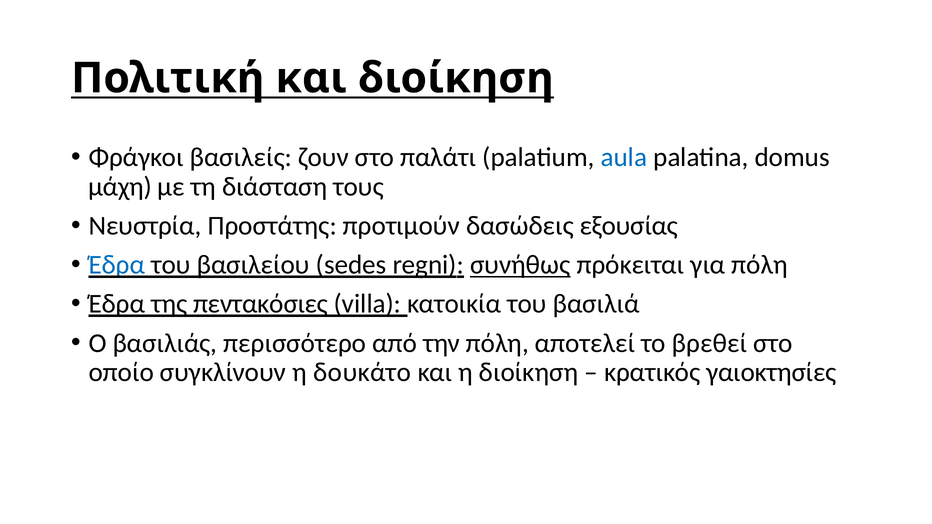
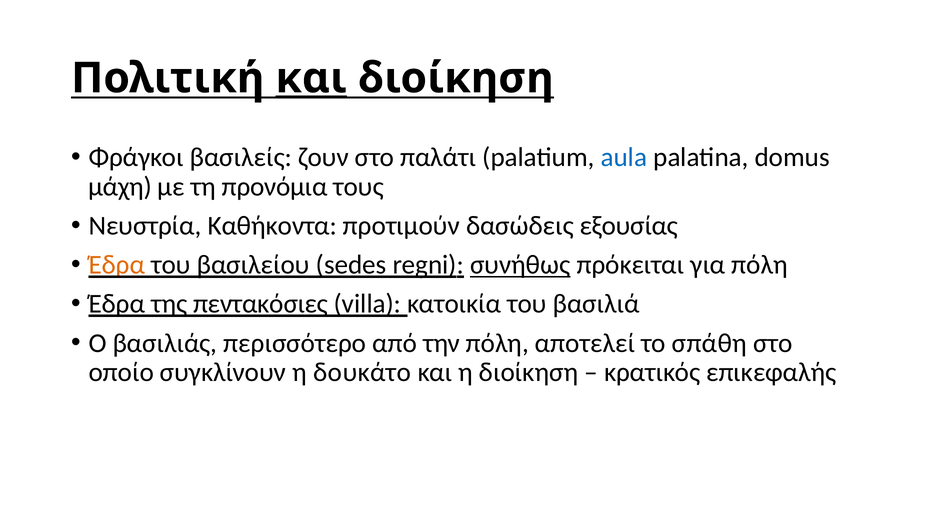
και underline: none -> present (311, 78)
διάσταση: διάσταση -> προνόμια (275, 187)
Προστάτης: Προστάτης -> Καθήκοντα (272, 226)
Έδρα colour: blue -> orange (117, 265)
βρεθεί: βρεθεί -> σπάθη (709, 343)
γαιοκτησίες: γαιοκτησίες -> επικεφαλής (771, 373)
